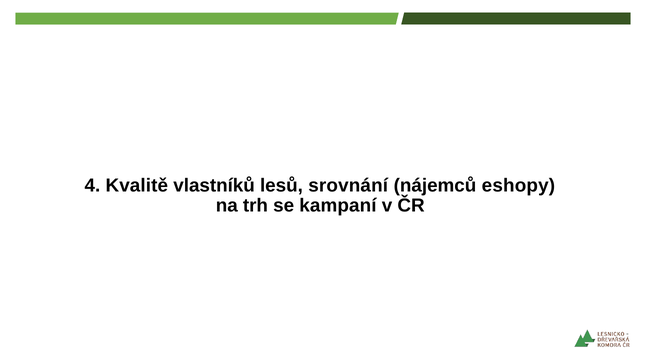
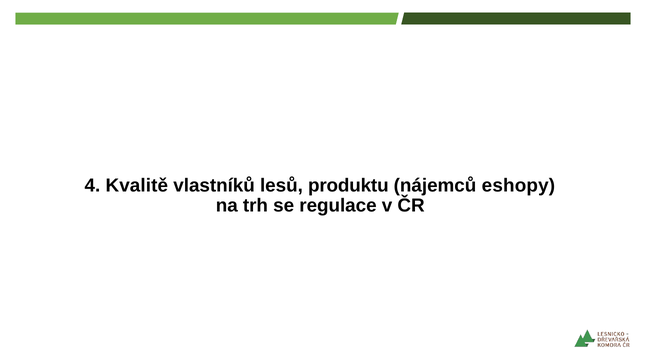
srovnání: srovnání -> produktu (348, 186)
kampaní: kampaní -> regulace (338, 206)
